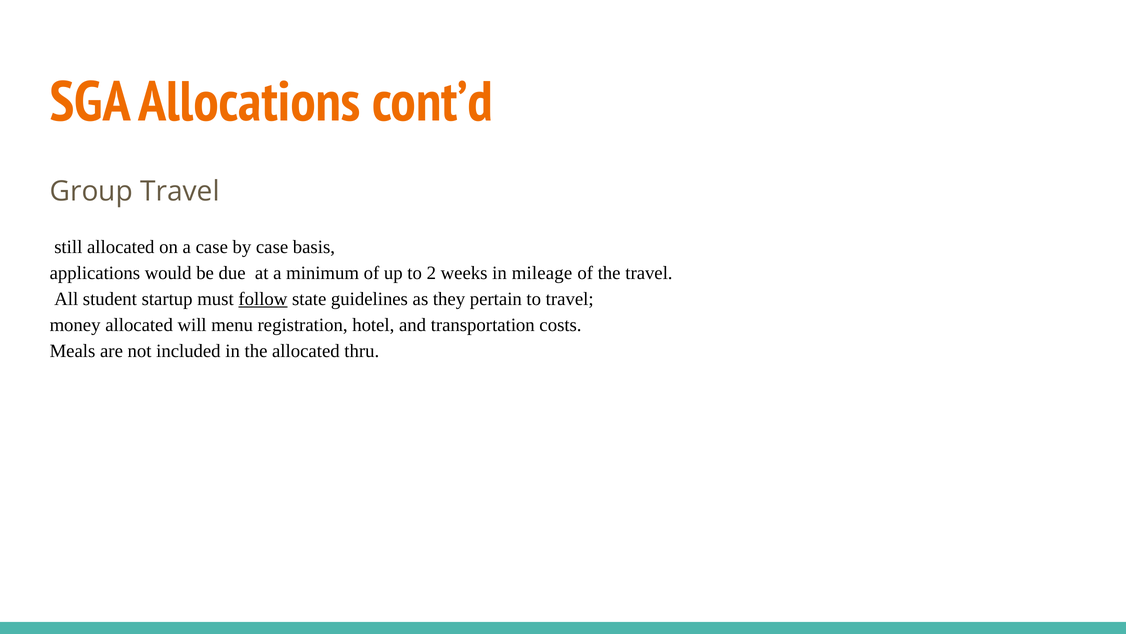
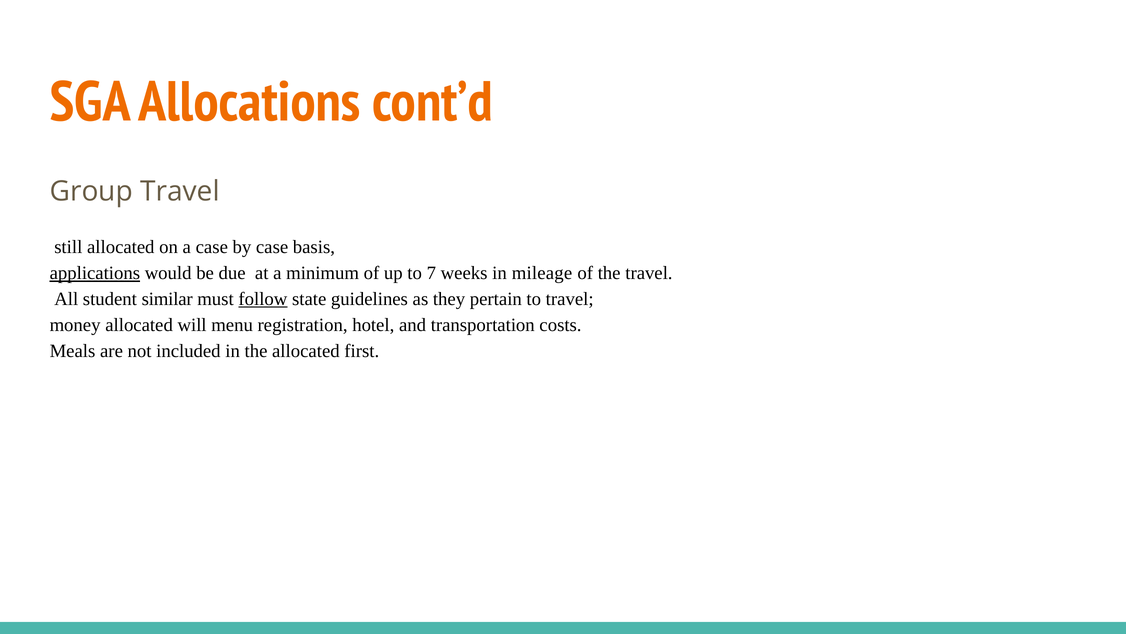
applications underline: none -> present (95, 273)
2: 2 -> 7 (431, 273)
startup: startup -> similar (167, 299)
thru: thru -> first (362, 351)
